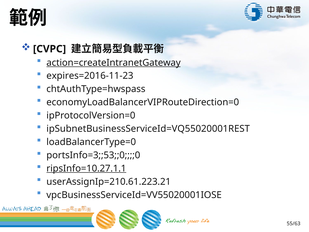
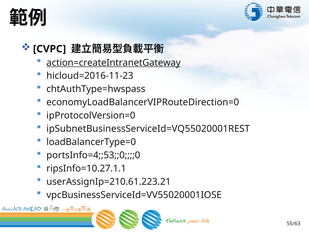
expires=2016-11-23: expires=2016-11-23 -> hicloud=2016-11-23 (90, 76)
portsInfo=3;;53;;0;;;;0: portsInfo=3;;53;;0;;;;0 -> portsInfo=4;;53;;0;;;;0 (93, 155)
ripsInfo=10.27.1.1 underline: present -> none (86, 168)
